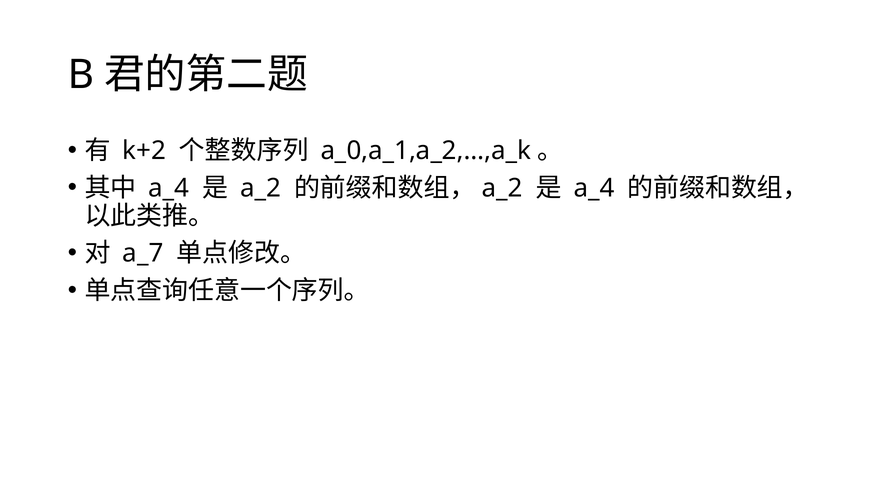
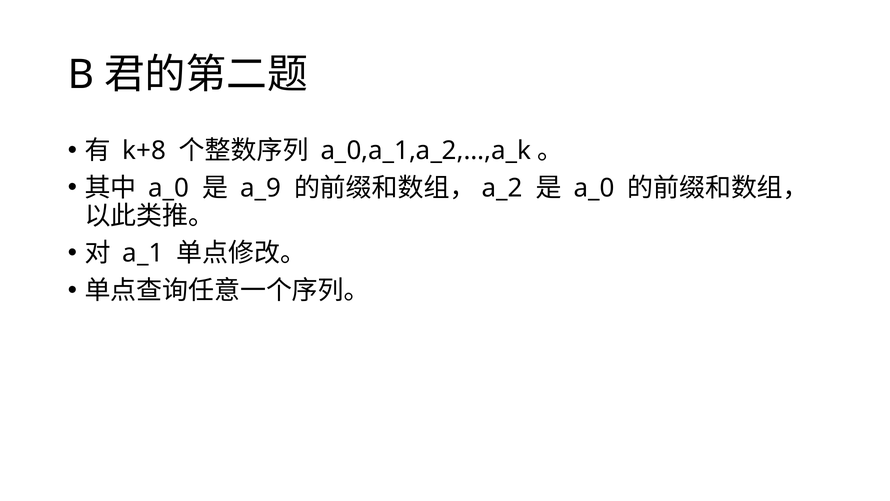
k+2: k+2 -> k+8 (144, 150)
a_4: a_4 -> a_0 (169, 188)
a_2: a_2 -> a_9 (261, 188)
a_4: a_4 -> a_0 (594, 188)
a_7: a_7 -> a_1 (143, 253)
